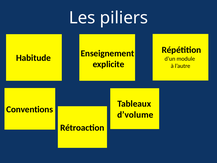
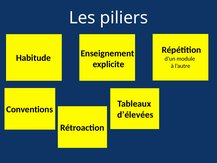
d’volume: d’volume -> d’élevées (135, 115)
